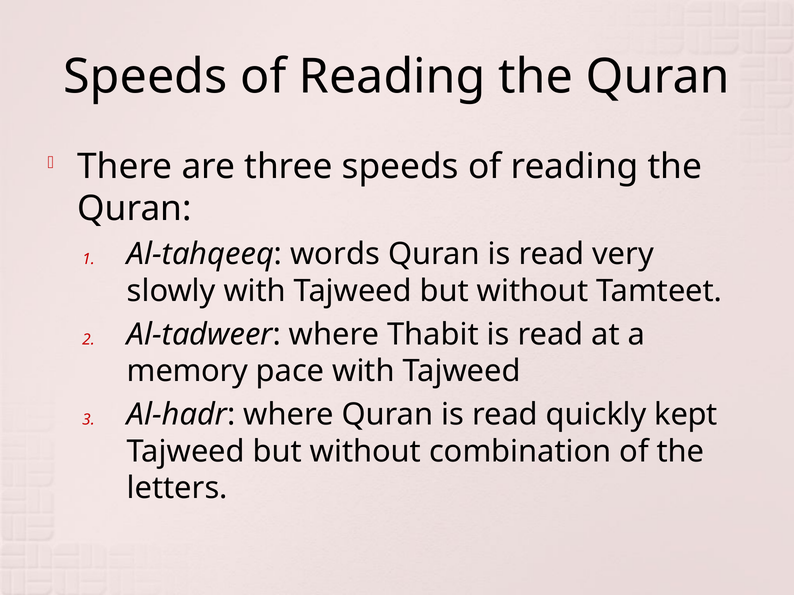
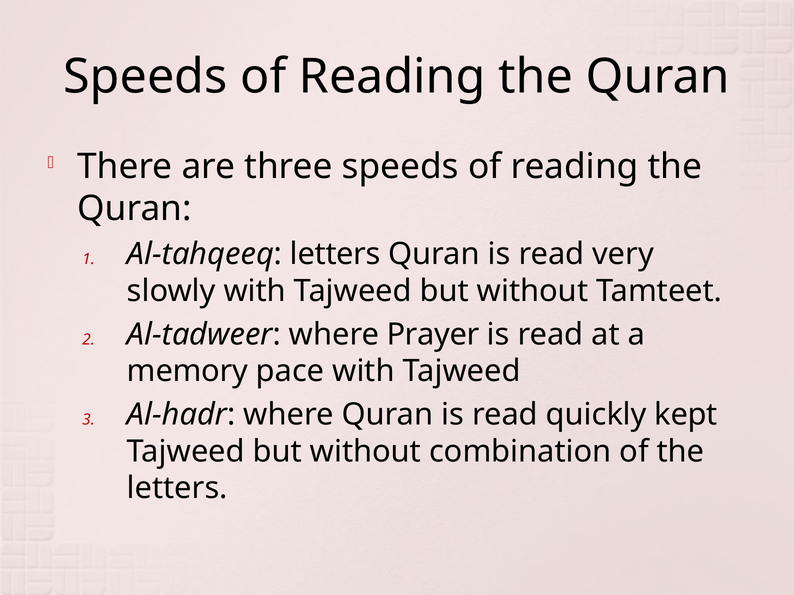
Al-tahqeeq words: words -> letters (335, 254)
Thabit: Thabit -> Prayer (433, 335)
